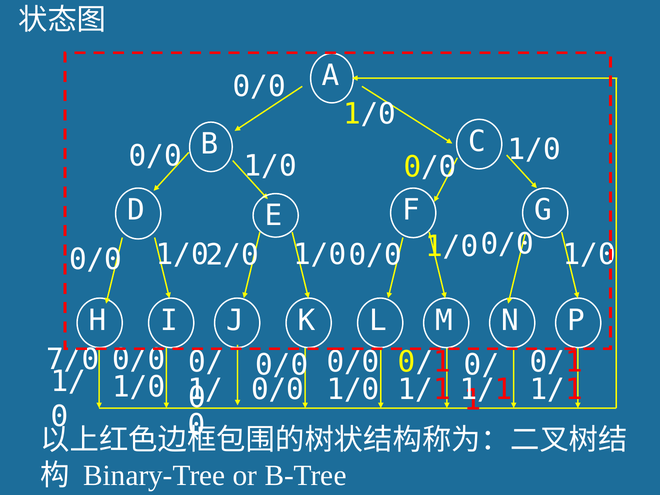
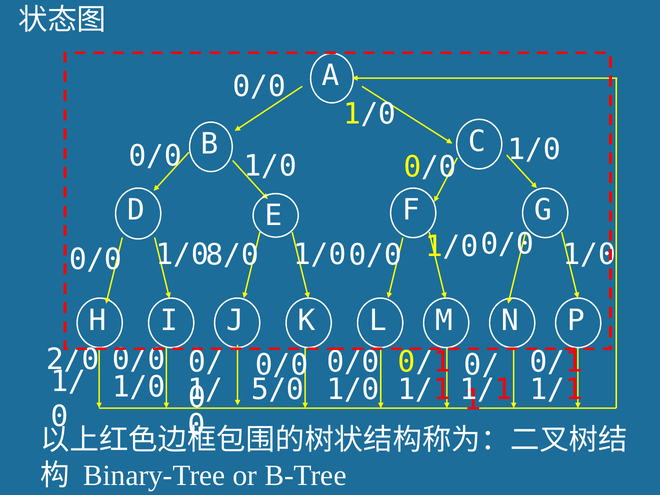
2/0: 2/0 -> 8/0 (232, 255)
7/0: 7/0 -> 2/0 (73, 360)
0/0: 0/0 -> 5/0 (277, 390)
